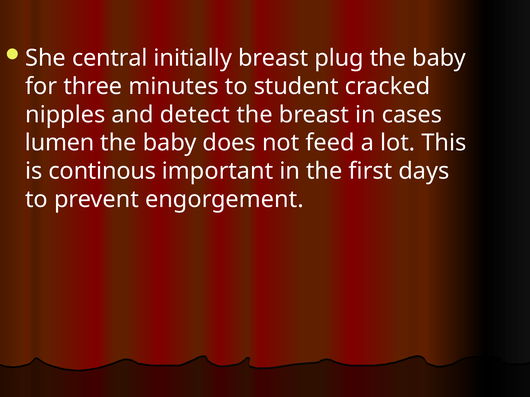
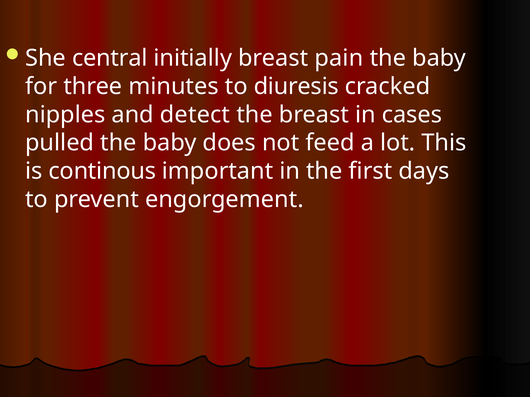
plug: plug -> pain (339, 58)
student: student -> diuresis (296, 86)
lumen: lumen -> pulled (60, 143)
